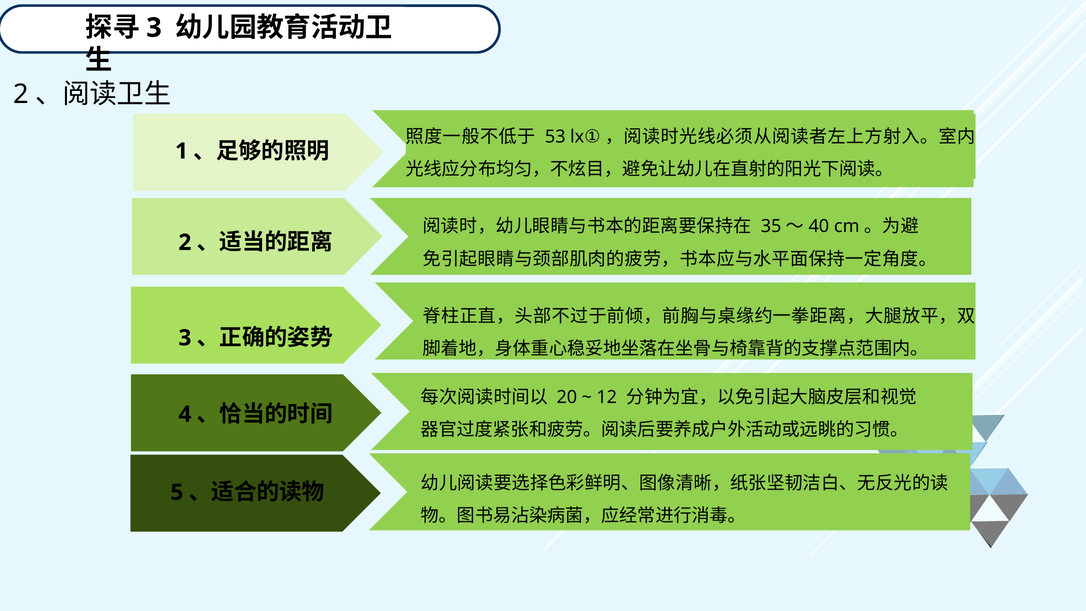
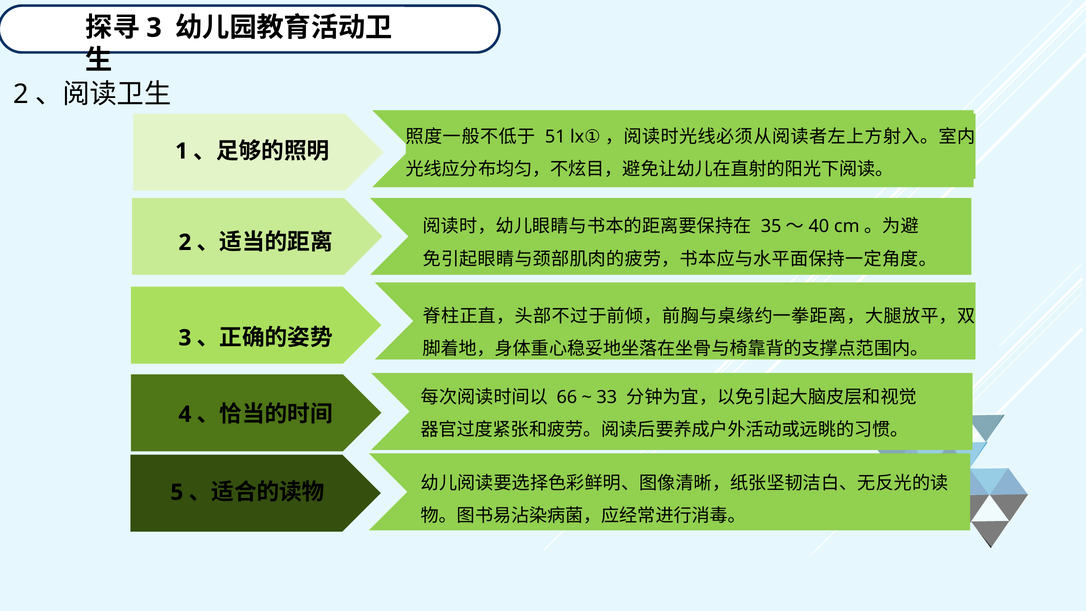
53: 53 -> 51 (555, 137)
20: 20 -> 66 (567, 397)
12: 12 -> 33 (607, 397)
